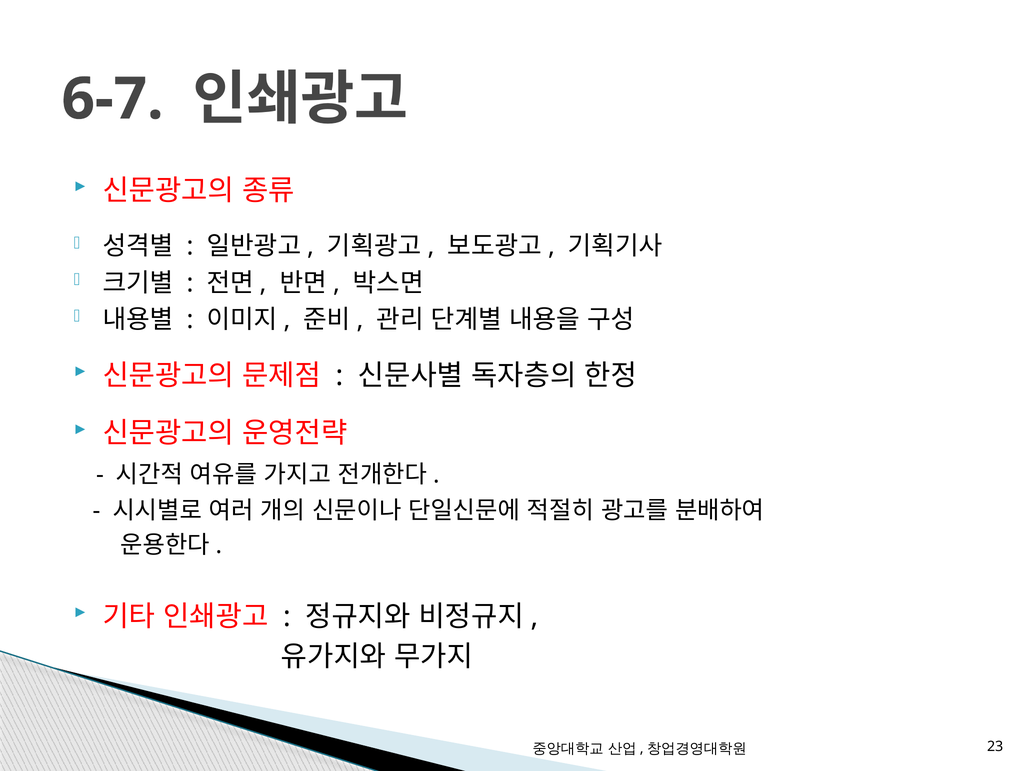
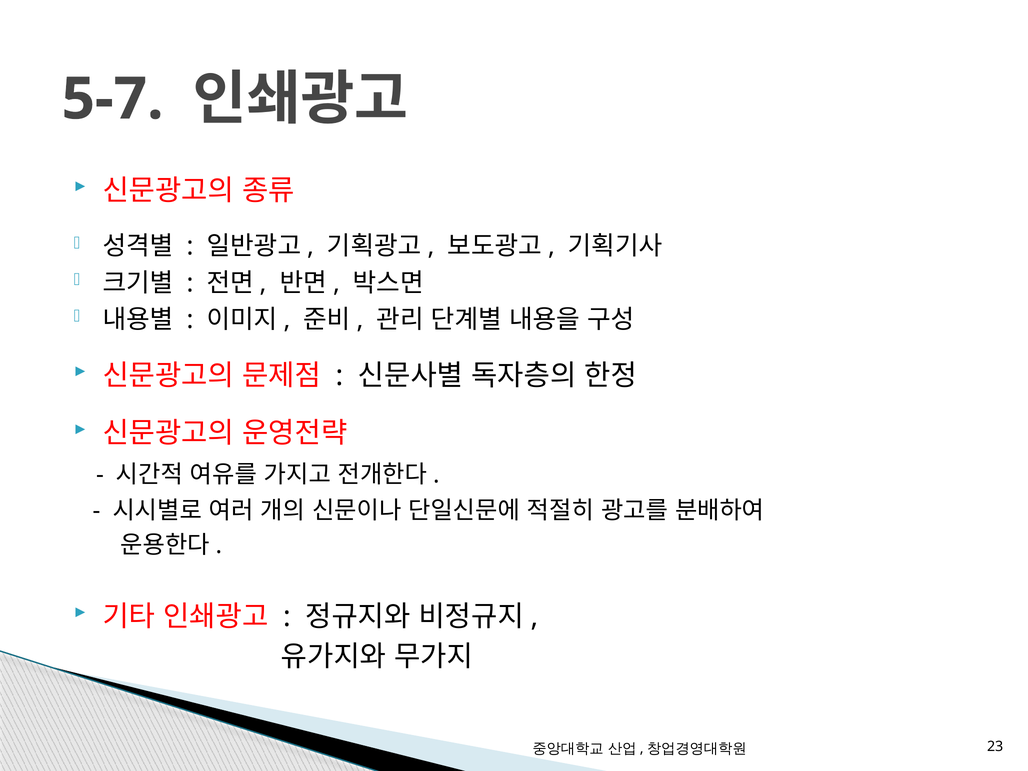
6-7: 6-7 -> 5-7 (113, 99)
